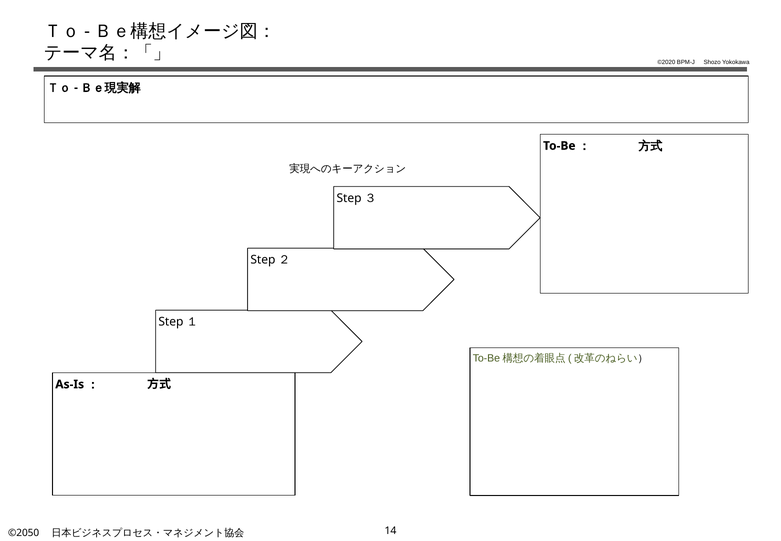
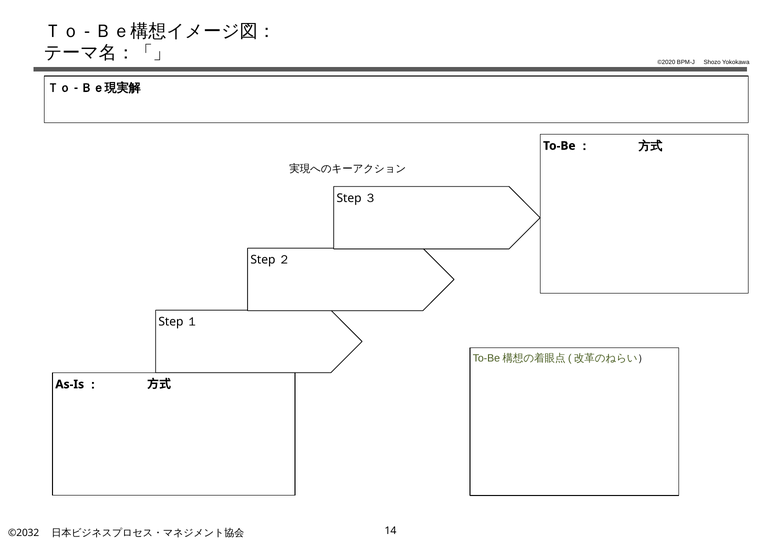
©2050: ©2050 -> ©2032 (24, 533)
